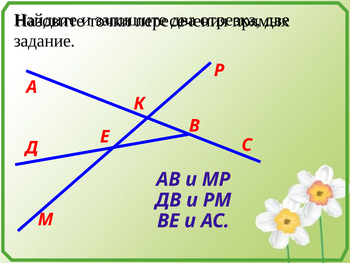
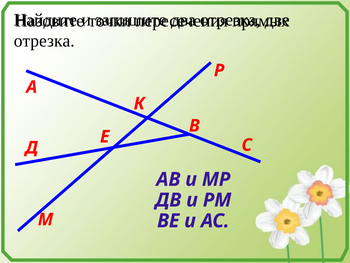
задание: задание -> отрезка (44, 41)
